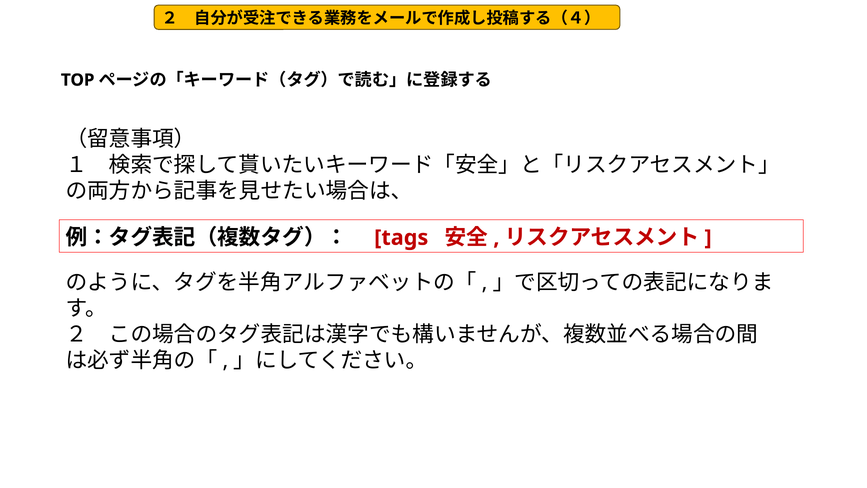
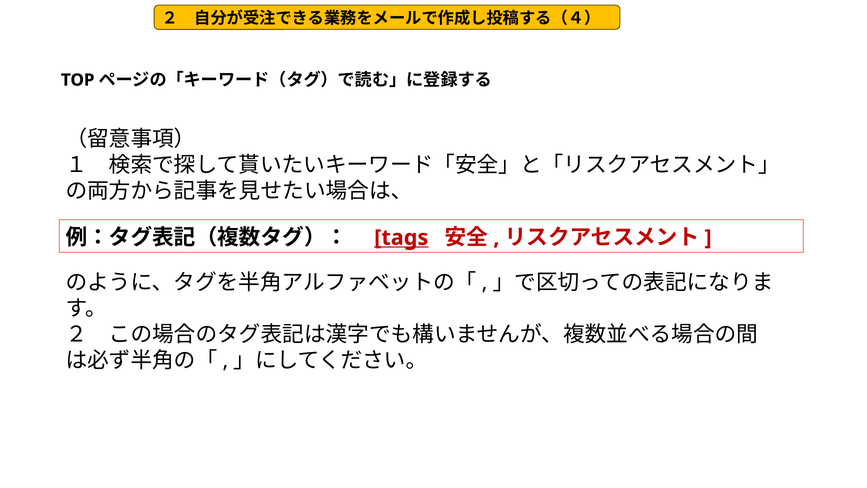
tags underline: none -> present (401, 238)
